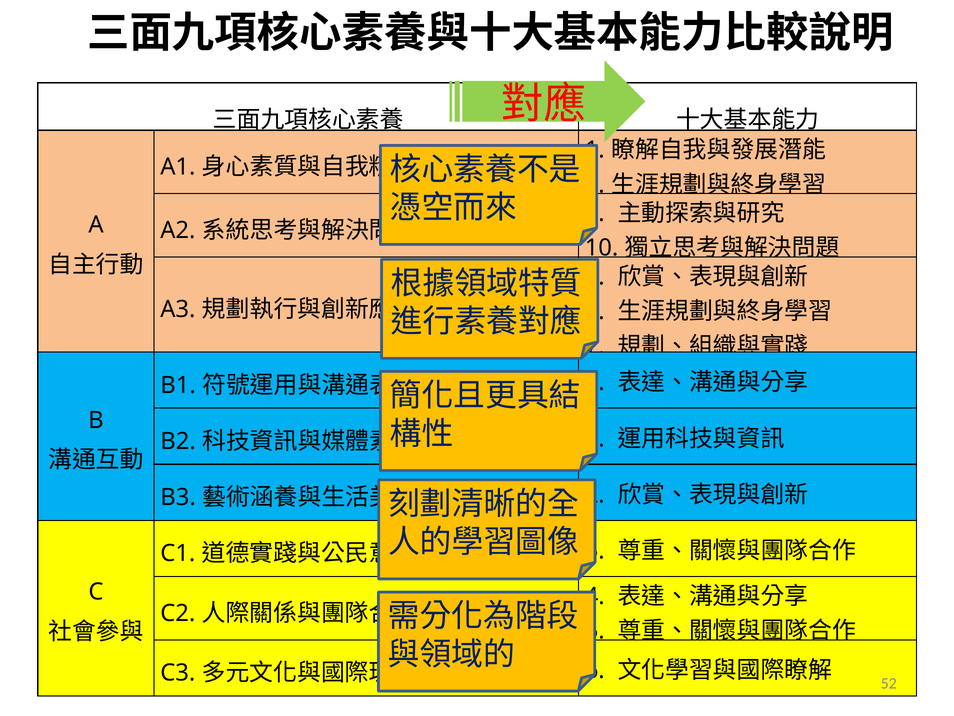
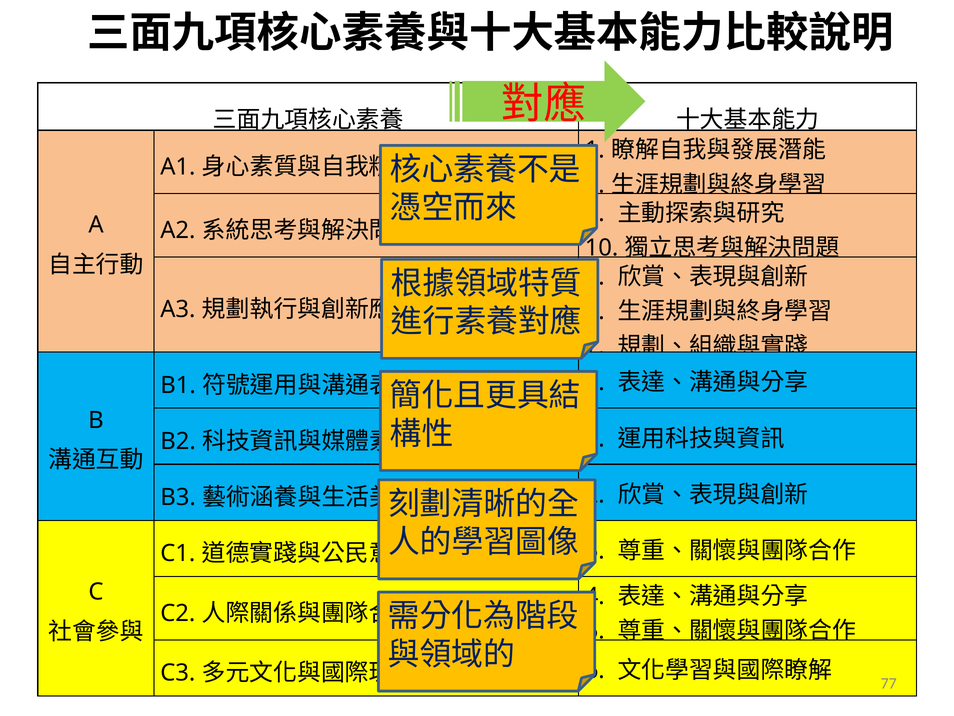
52: 52 -> 77 (889, 683)
